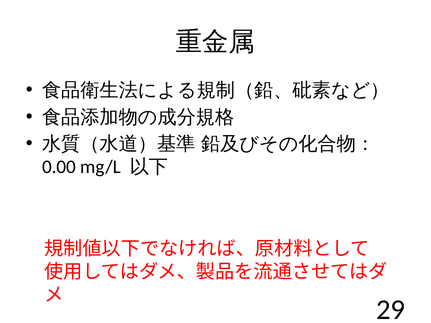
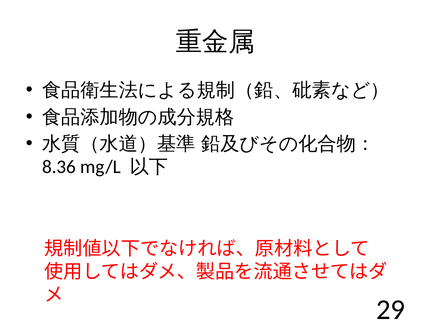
0.00: 0.00 -> 8.36 (59, 167)
